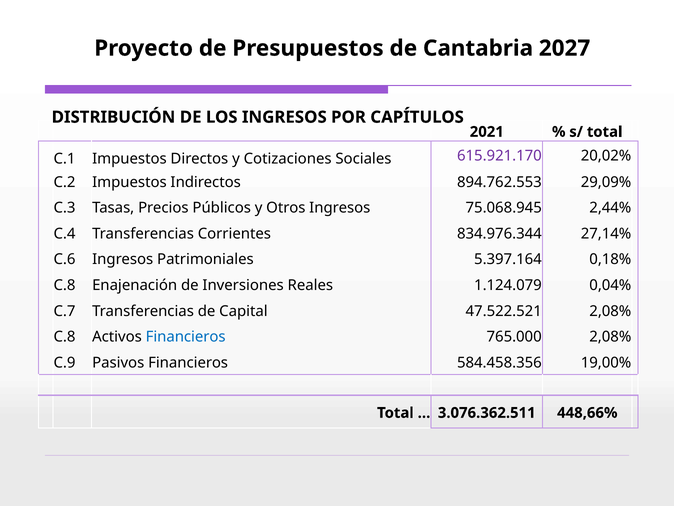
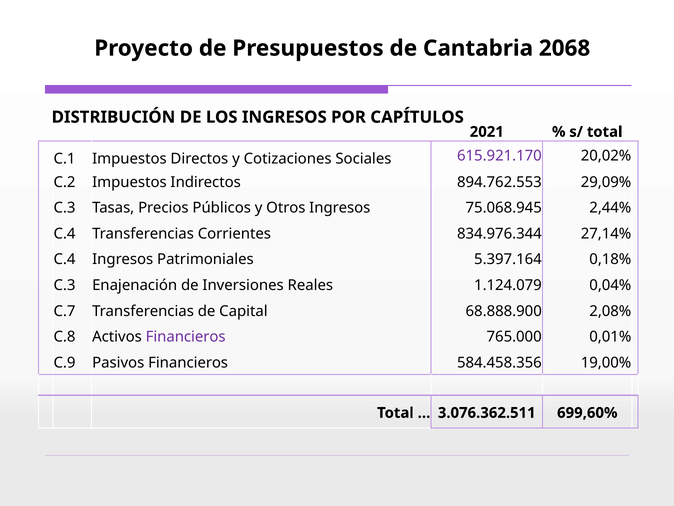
2027: 2027 -> 2068 (565, 48)
C.6: C.6 -> C.4 (65, 259)
C.8: C.8 -> C.3 (65, 285)
47.522.521: 47.522.521 -> 68.888.900 (504, 311)
Financieros colour: blue -> purple (186, 337)
765.000 2,08%: 2,08% -> 0,01% (610, 337)
448,66%: 448,66% -> 699,60% (587, 412)
